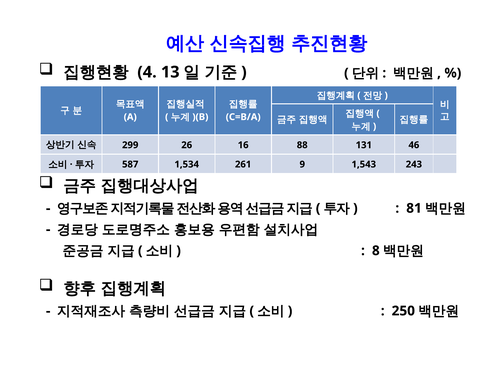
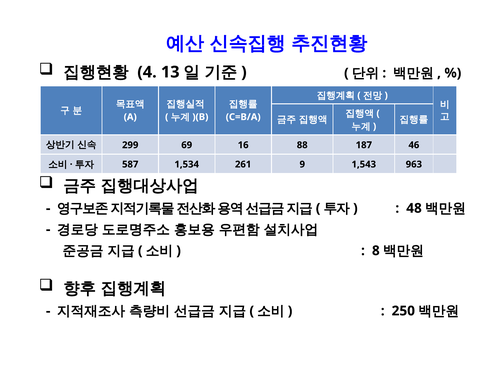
26: 26 -> 69 (187, 145)
131: 131 -> 187 (364, 145)
243: 243 -> 963 (414, 164)
81: 81 -> 48 (414, 208)
